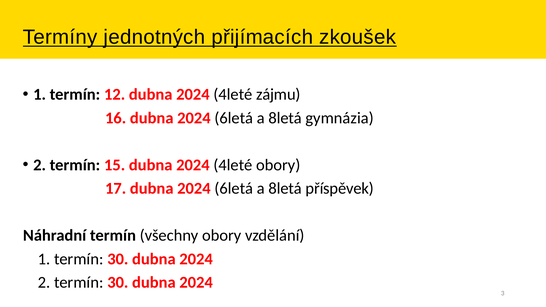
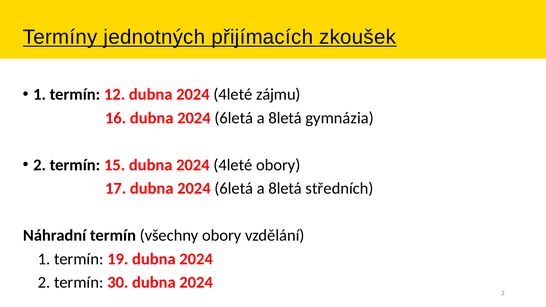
příspěvek: příspěvek -> středních (340, 189)
1 termín 30: 30 -> 19 (118, 259)
